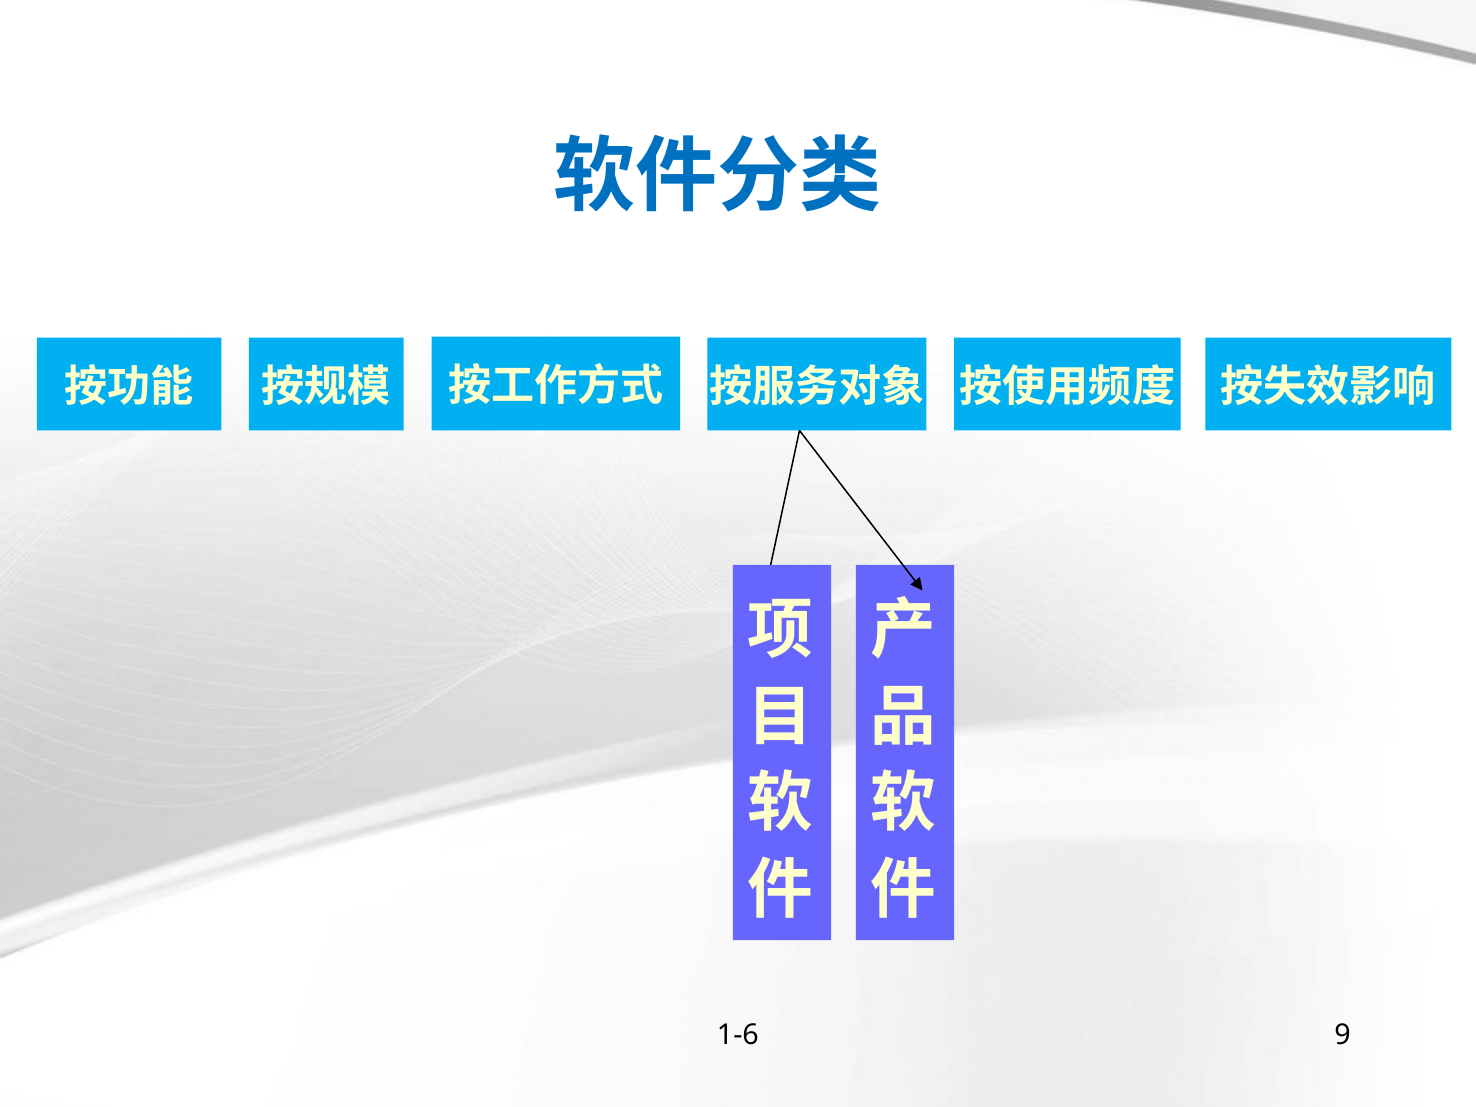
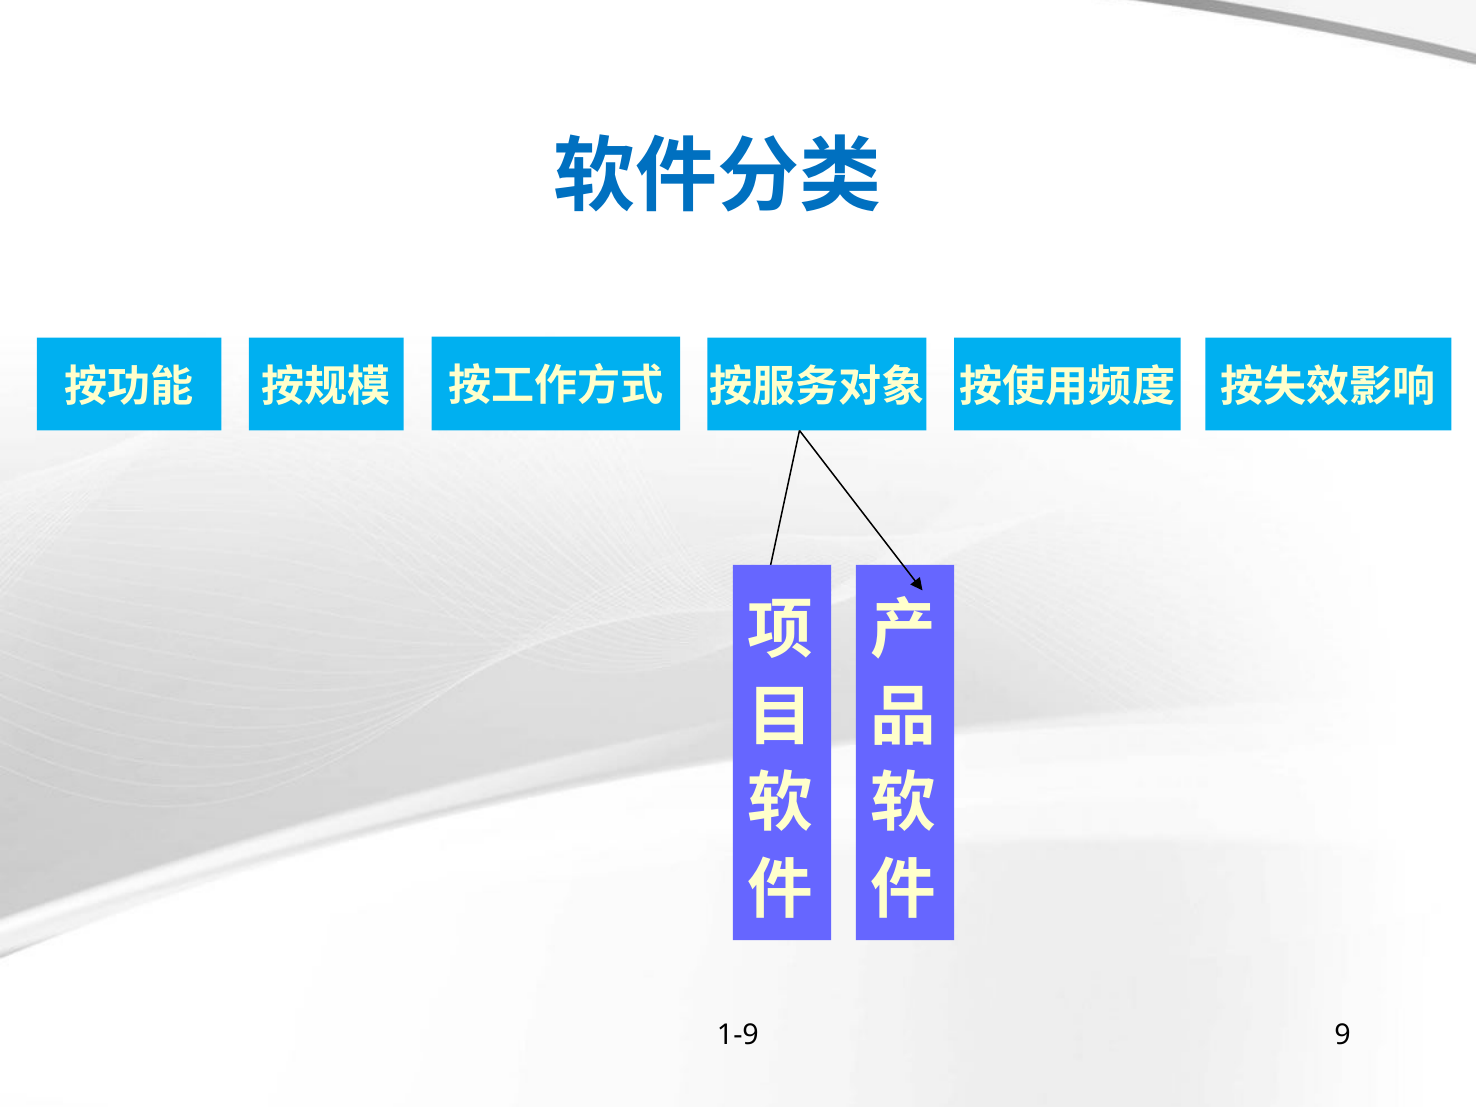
1-6: 1-6 -> 1-9 (738, 1035)
